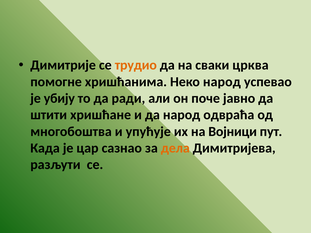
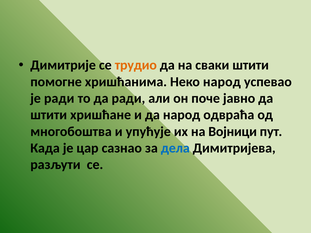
сваки црква: црква -> штити (251, 65)
је убију: убију -> ради (59, 98)
дела colour: orange -> blue (175, 148)
